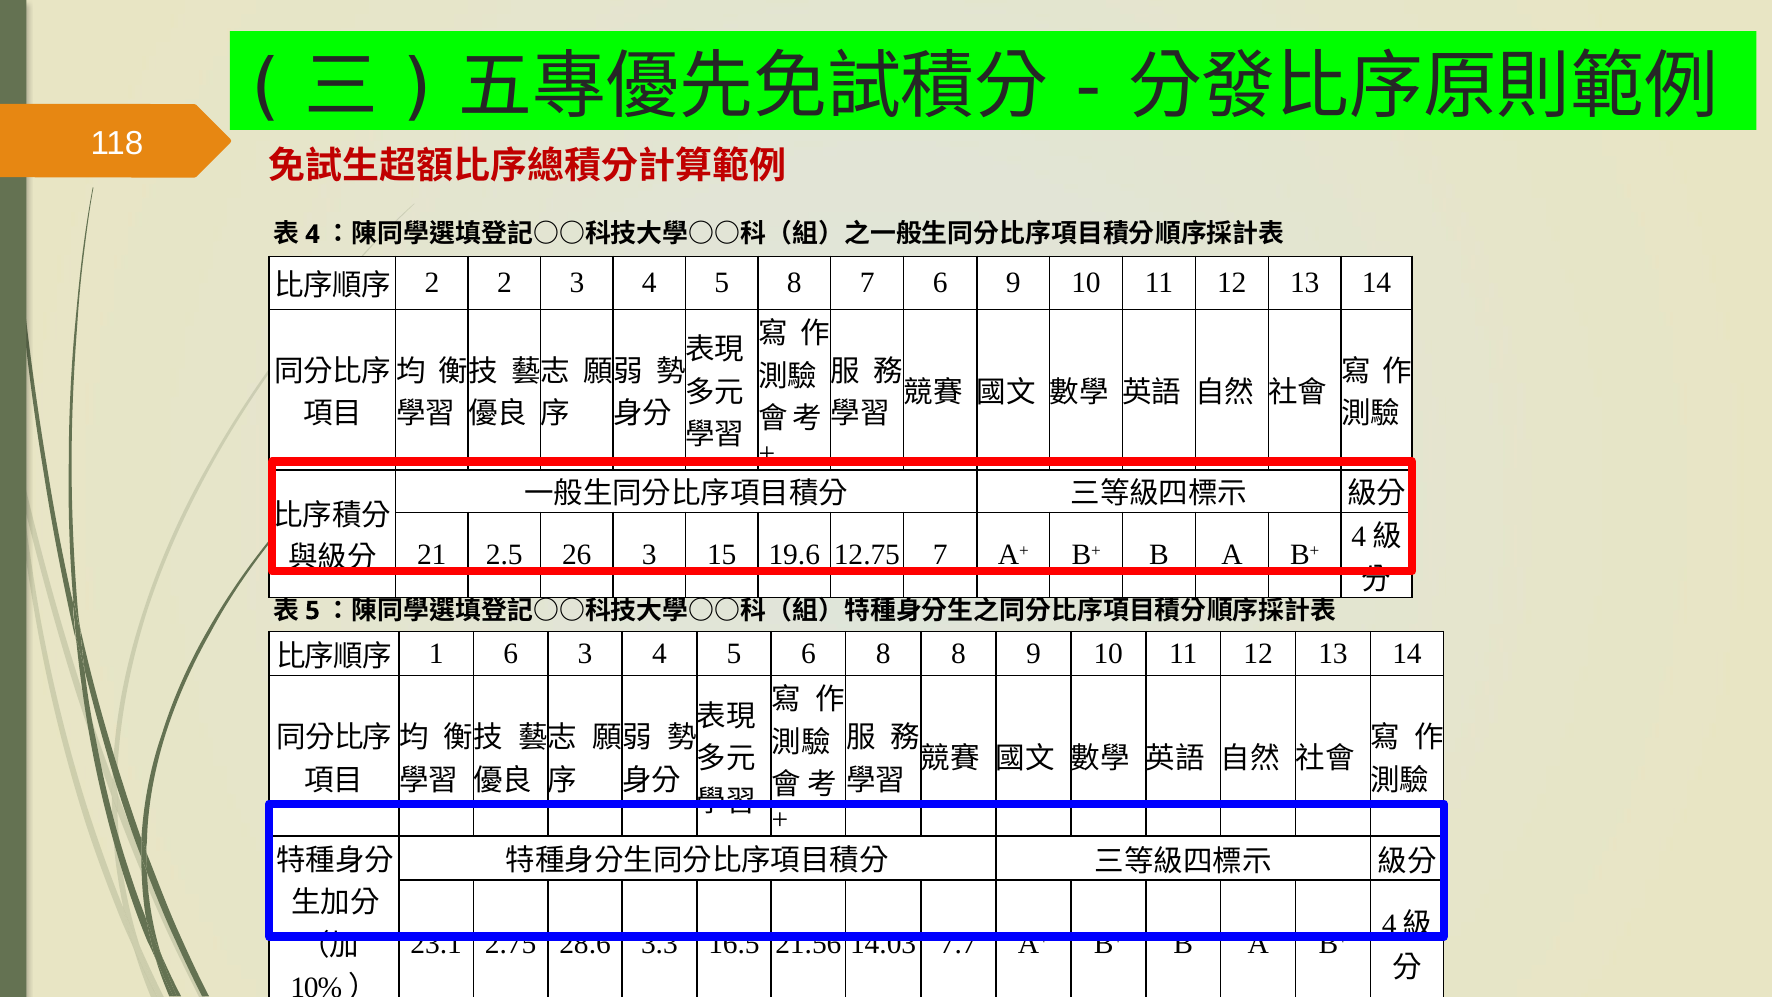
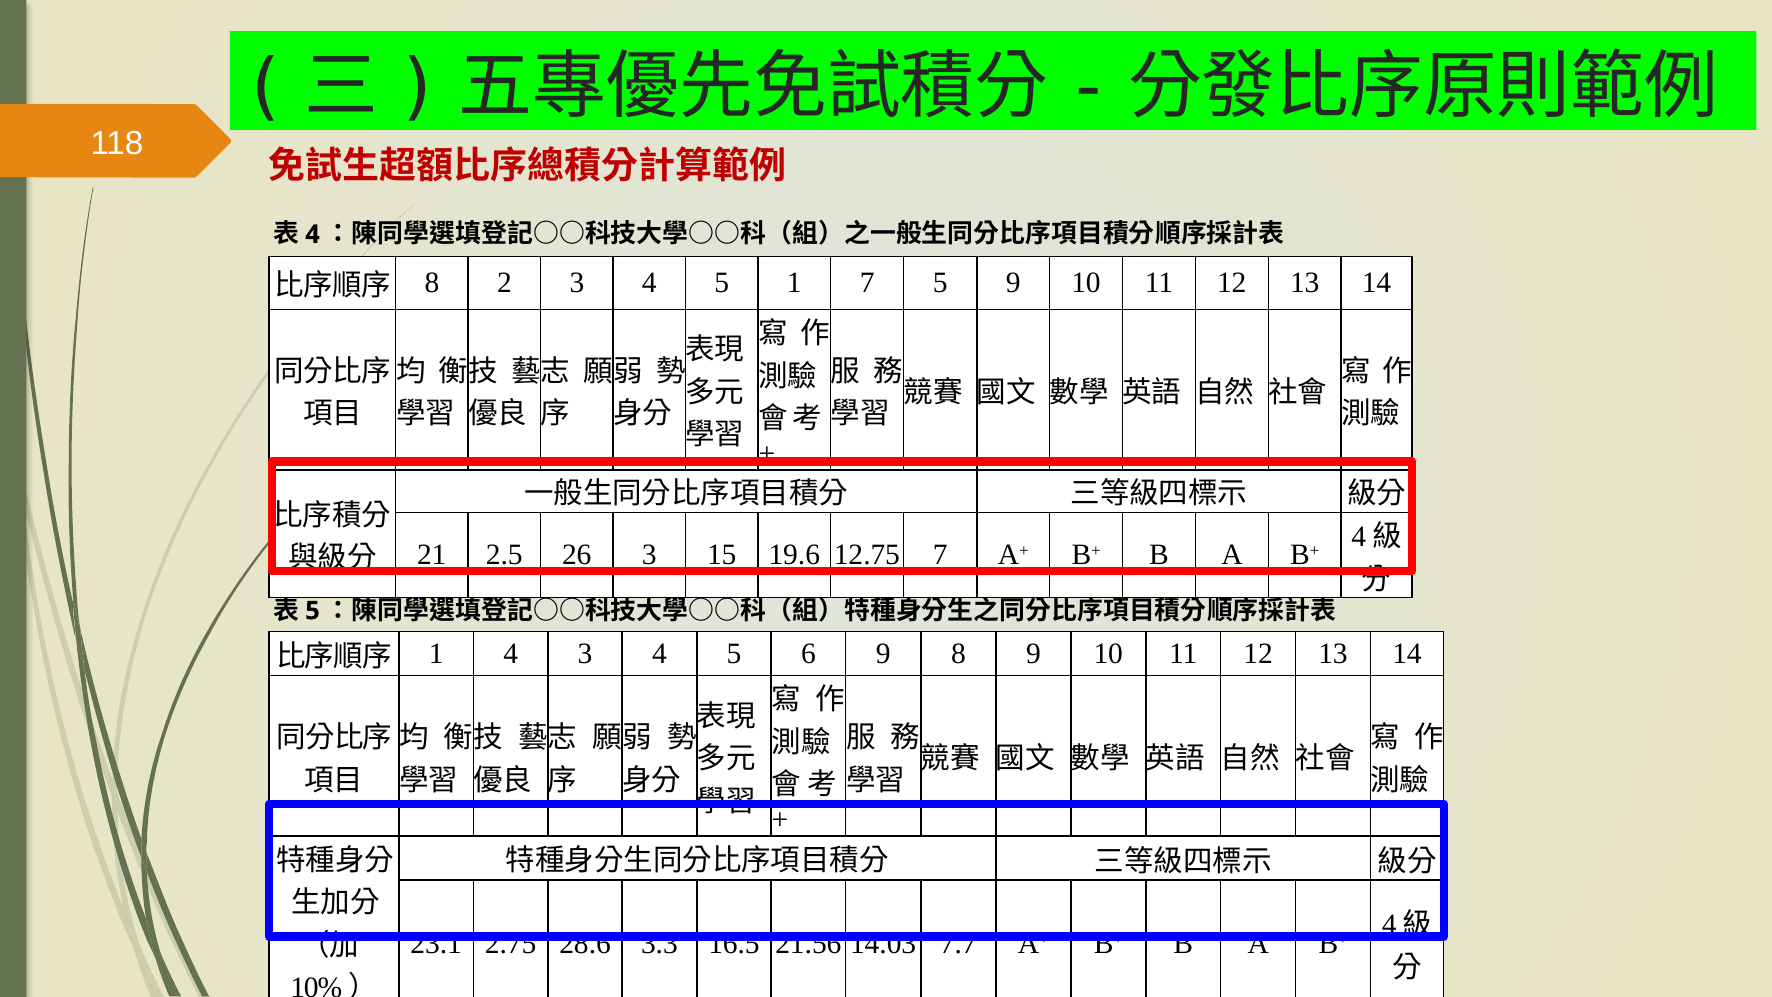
2: 2 -> 8 (432, 283)
5 8: 8 -> 1 (794, 283)
7 6: 6 -> 5 (940, 283)
1 6: 6 -> 4 (511, 654)
6 8: 8 -> 9 (883, 654)
